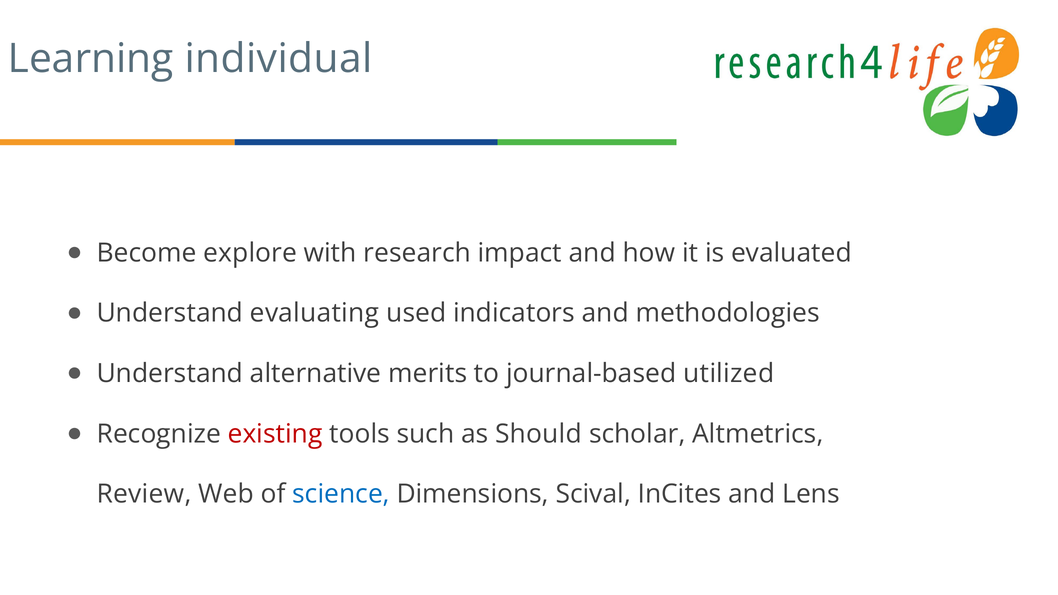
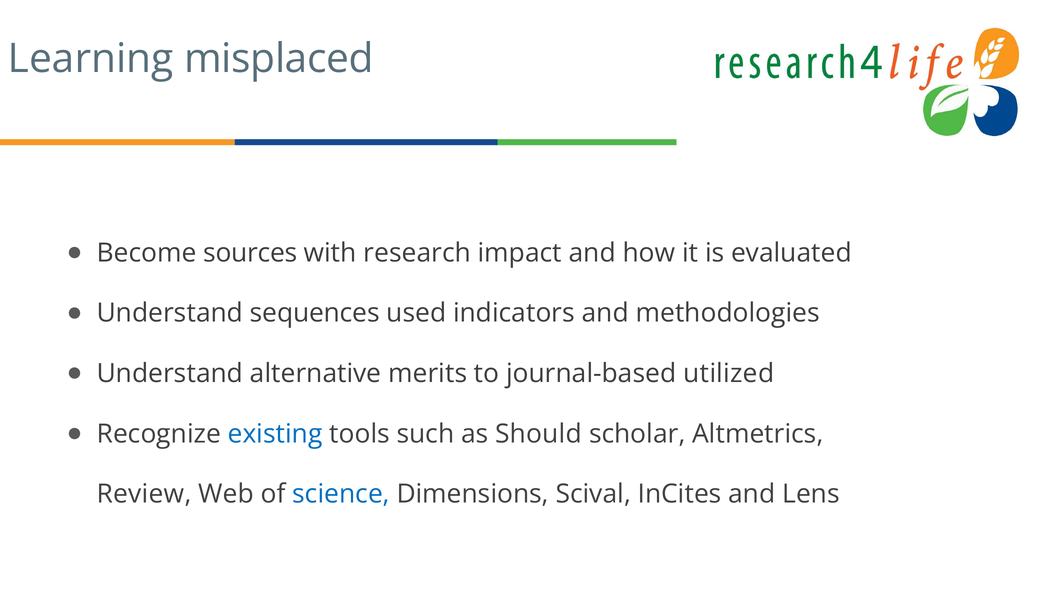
individual: individual -> misplaced (279, 59)
explore: explore -> sources (250, 253)
evaluating: evaluating -> sequences (315, 313)
existing colour: red -> blue (275, 434)
